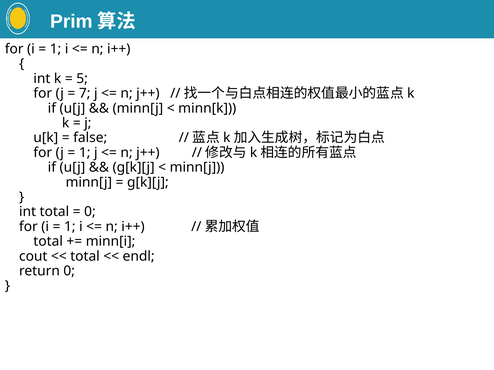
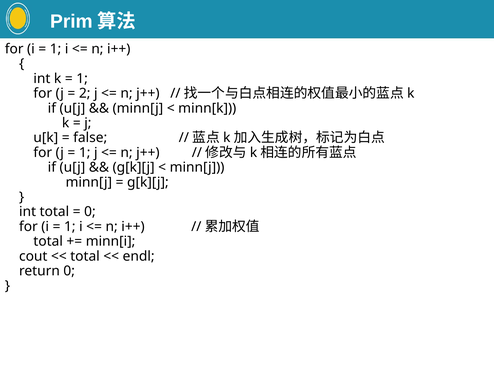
5: 5 -> 1 (82, 79)
7: 7 -> 2 (85, 93)
